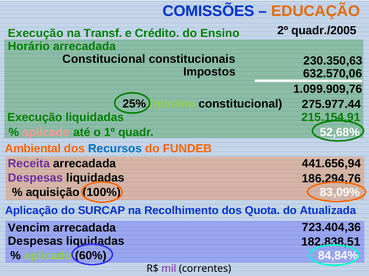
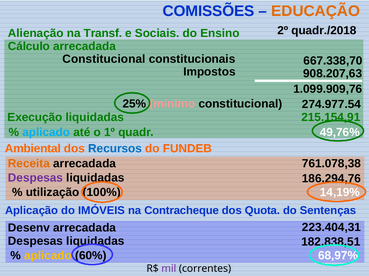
quadr./2005: quadr./2005 -> quadr./2018 (324, 31)
Execução: Execução -> Alienação (36, 33)
Crédito: Crédito -> Sociais (157, 33)
Horário: Horário -> Cálculo (29, 46)
230.350,63: 230.350,63 -> 667.338,70 (333, 61)
632.570,06: 632.570,06 -> 908.207,63 (333, 74)
mínimo colour: light green -> pink (172, 104)
275.977.44: 275.977.44 -> 274.977.54 (331, 105)
aplicado colour: pink -> light blue (46, 133)
52,68%: 52,68% -> 49,76% (340, 133)
Receita colour: purple -> orange (29, 164)
441.656,94: 441.656,94 -> 761.078,38 (331, 164)
aquisição: aquisição -> utilização (53, 193)
83,09%: 83,09% -> 14,19% (340, 193)
SURCAP: SURCAP -> IMÓVEIS (102, 211)
Recolhimento: Recolhimento -> Contracheque (182, 211)
Atualizada: Atualizada -> Sentenças (328, 211)
Vencim: Vencim -> Desenv (29, 228)
723.404,36: 723.404,36 -> 223.404,31 (331, 228)
aplicado colour: light green -> yellow (48, 256)
84,84%: 84,84% -> 68,97% (338, 256)
